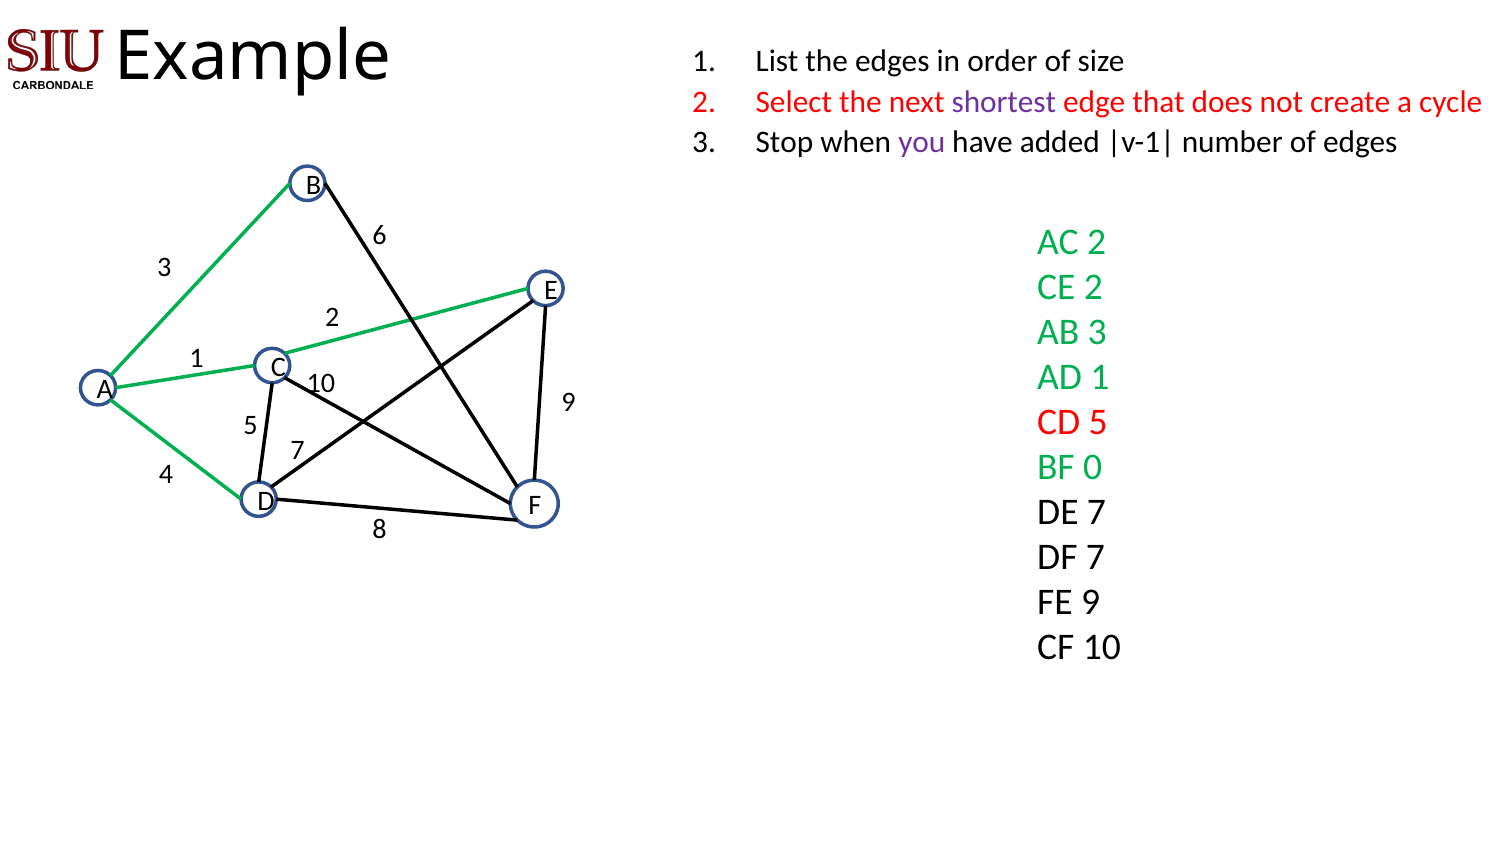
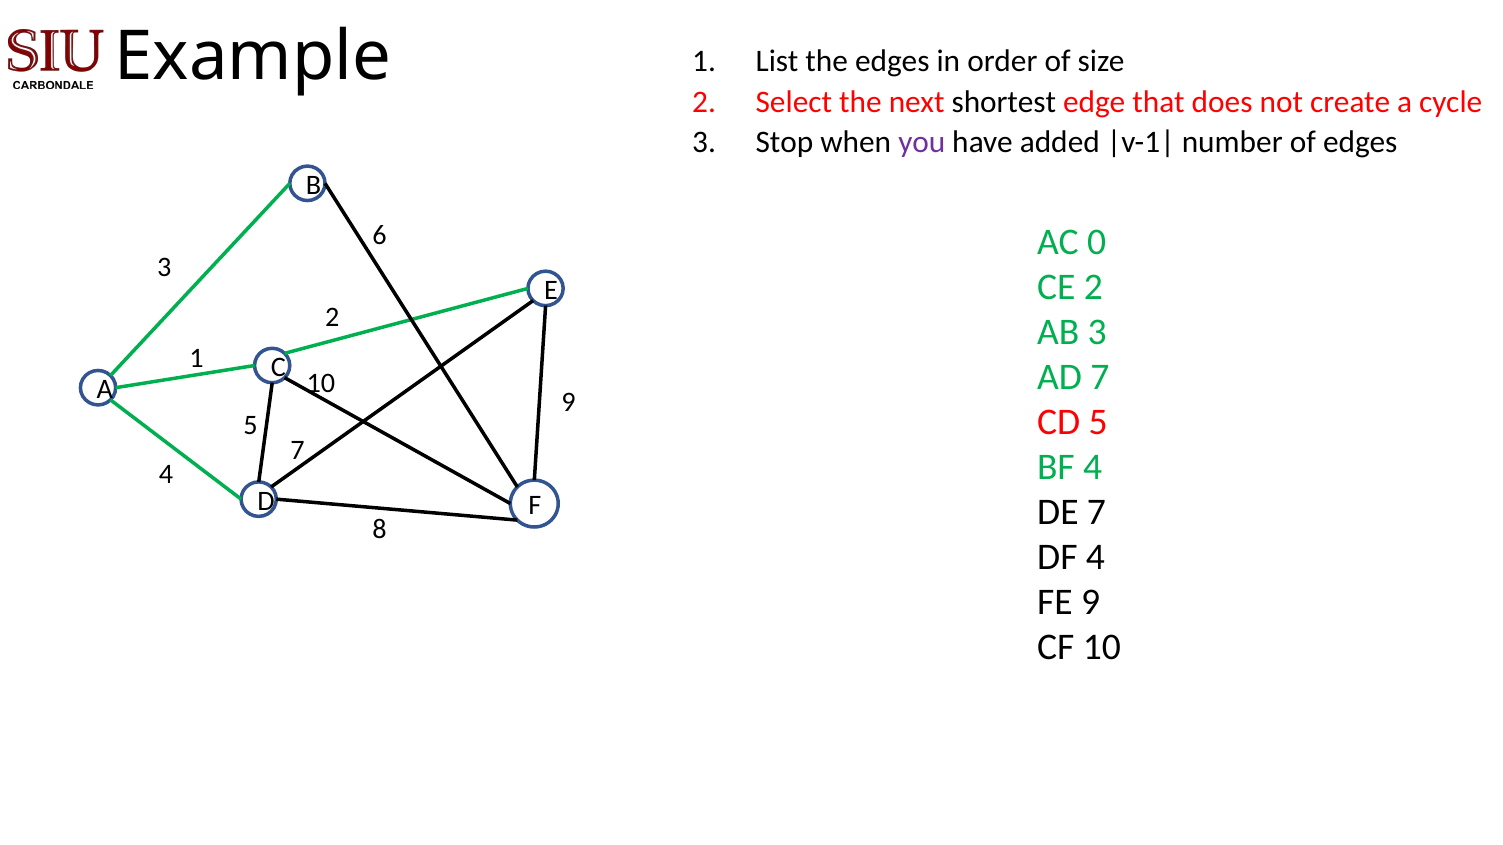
shortest colour: purple -> black (1004, 102)
AC 2: 2 -> 0 (1097, 242)
AD 1: 1 -> 7 (1100, 377)
BF 0: 0 -> 4 (1093, 467)
DF 7: 7 -> 4 (1095, 558)
